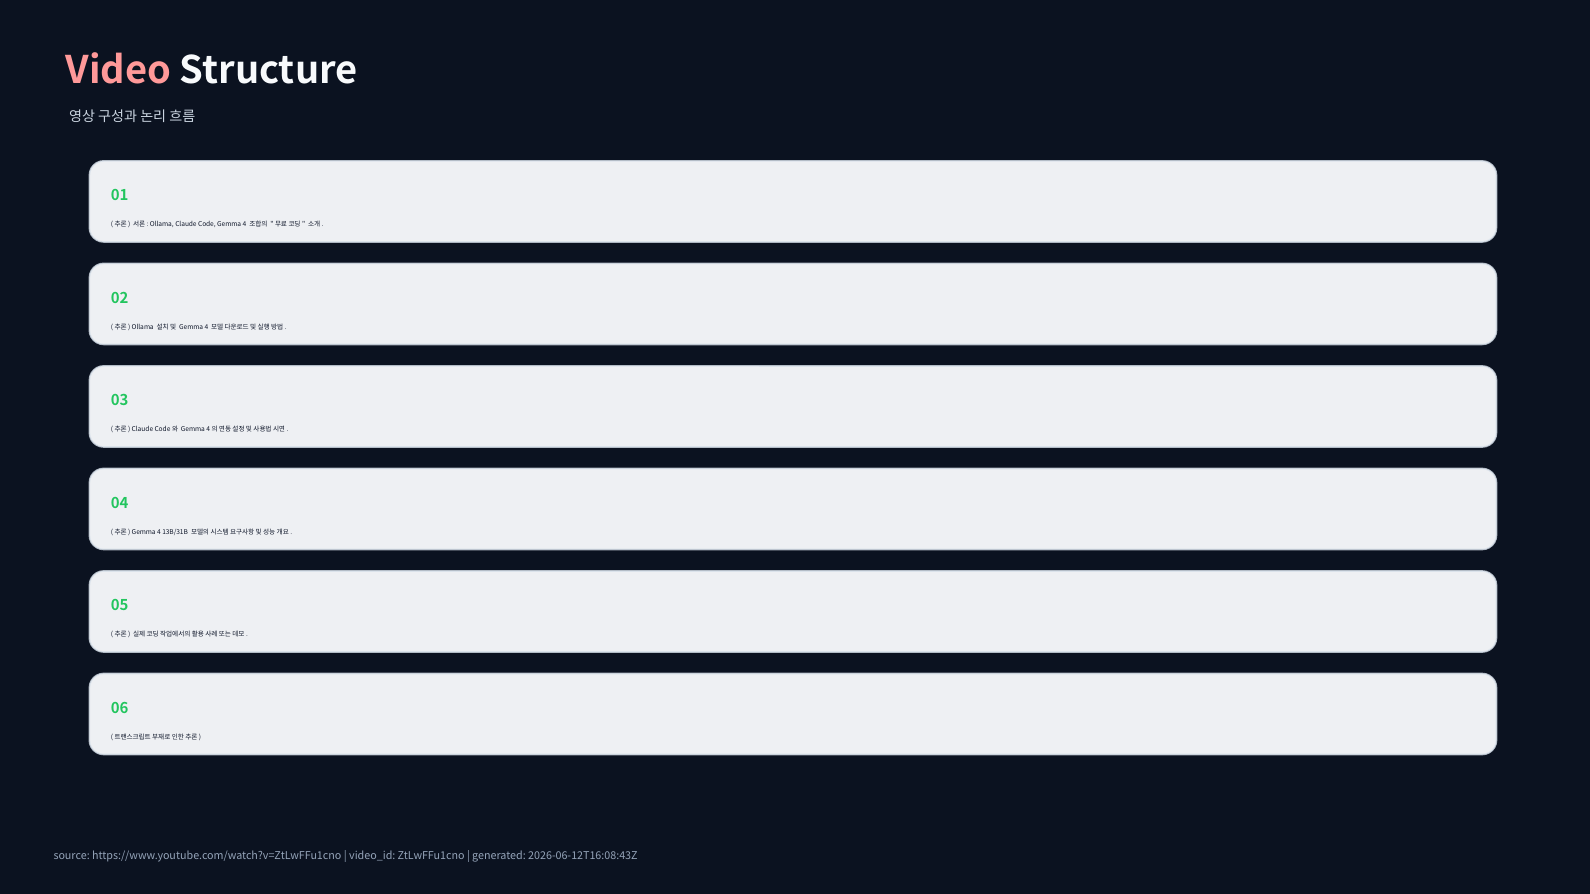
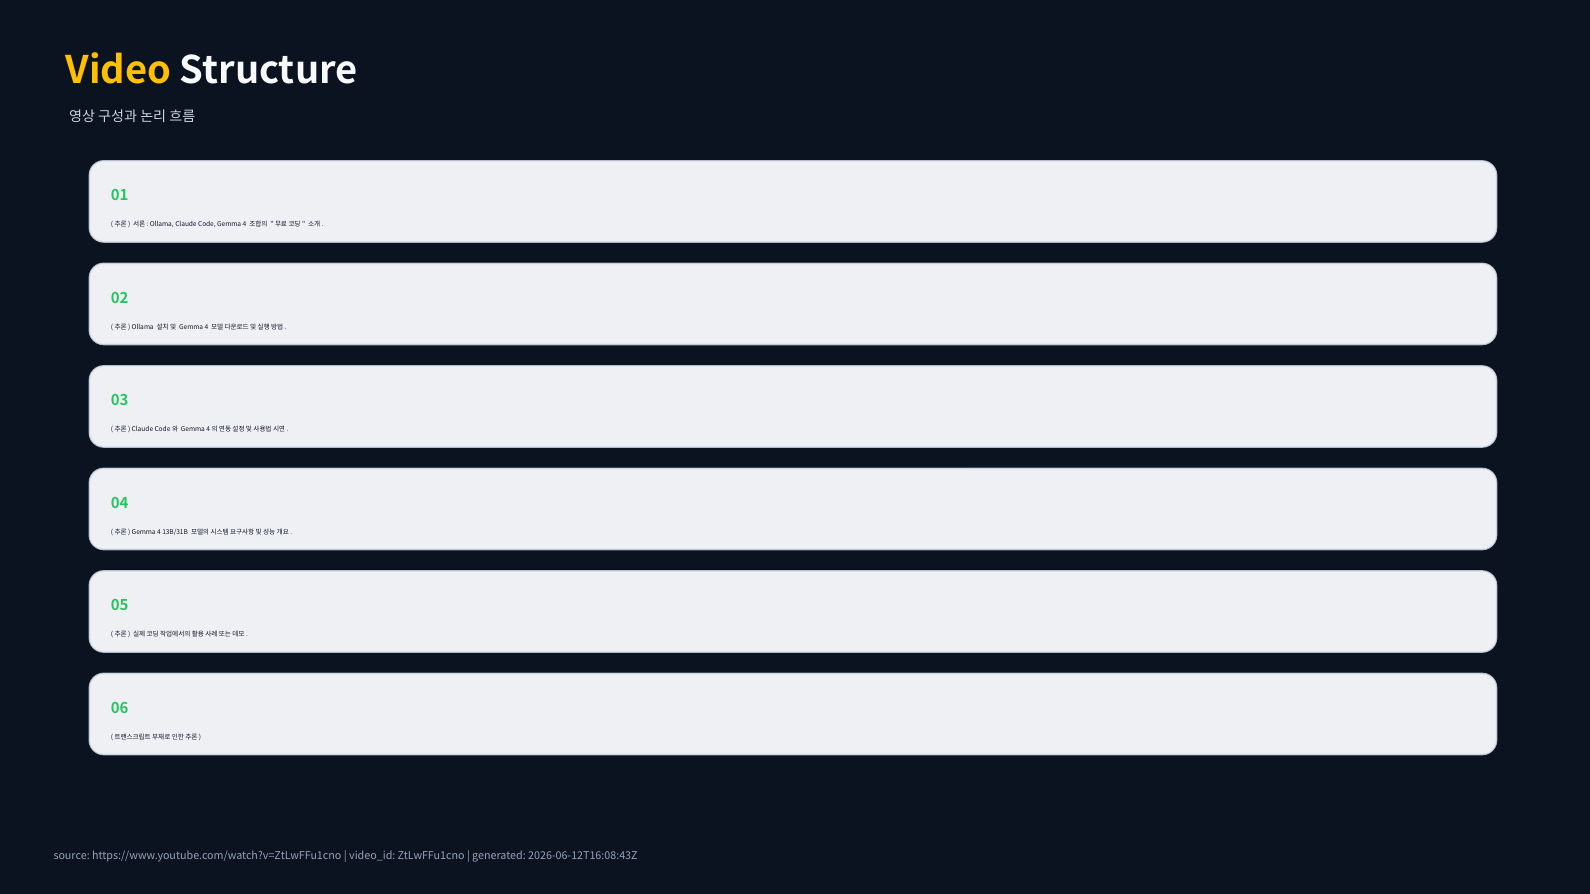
Video colour: pink -> yellow (118, 71)
